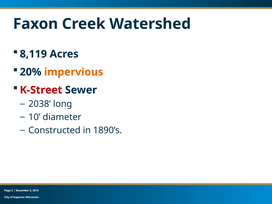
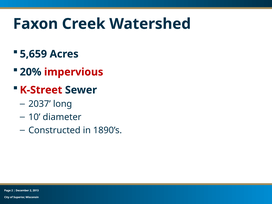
8,119: 8,119 -> 5,659 (33, 54)
impervious colour: orange -> red (74, 72)
2038: 2038 -> 2037 (40, 104)
